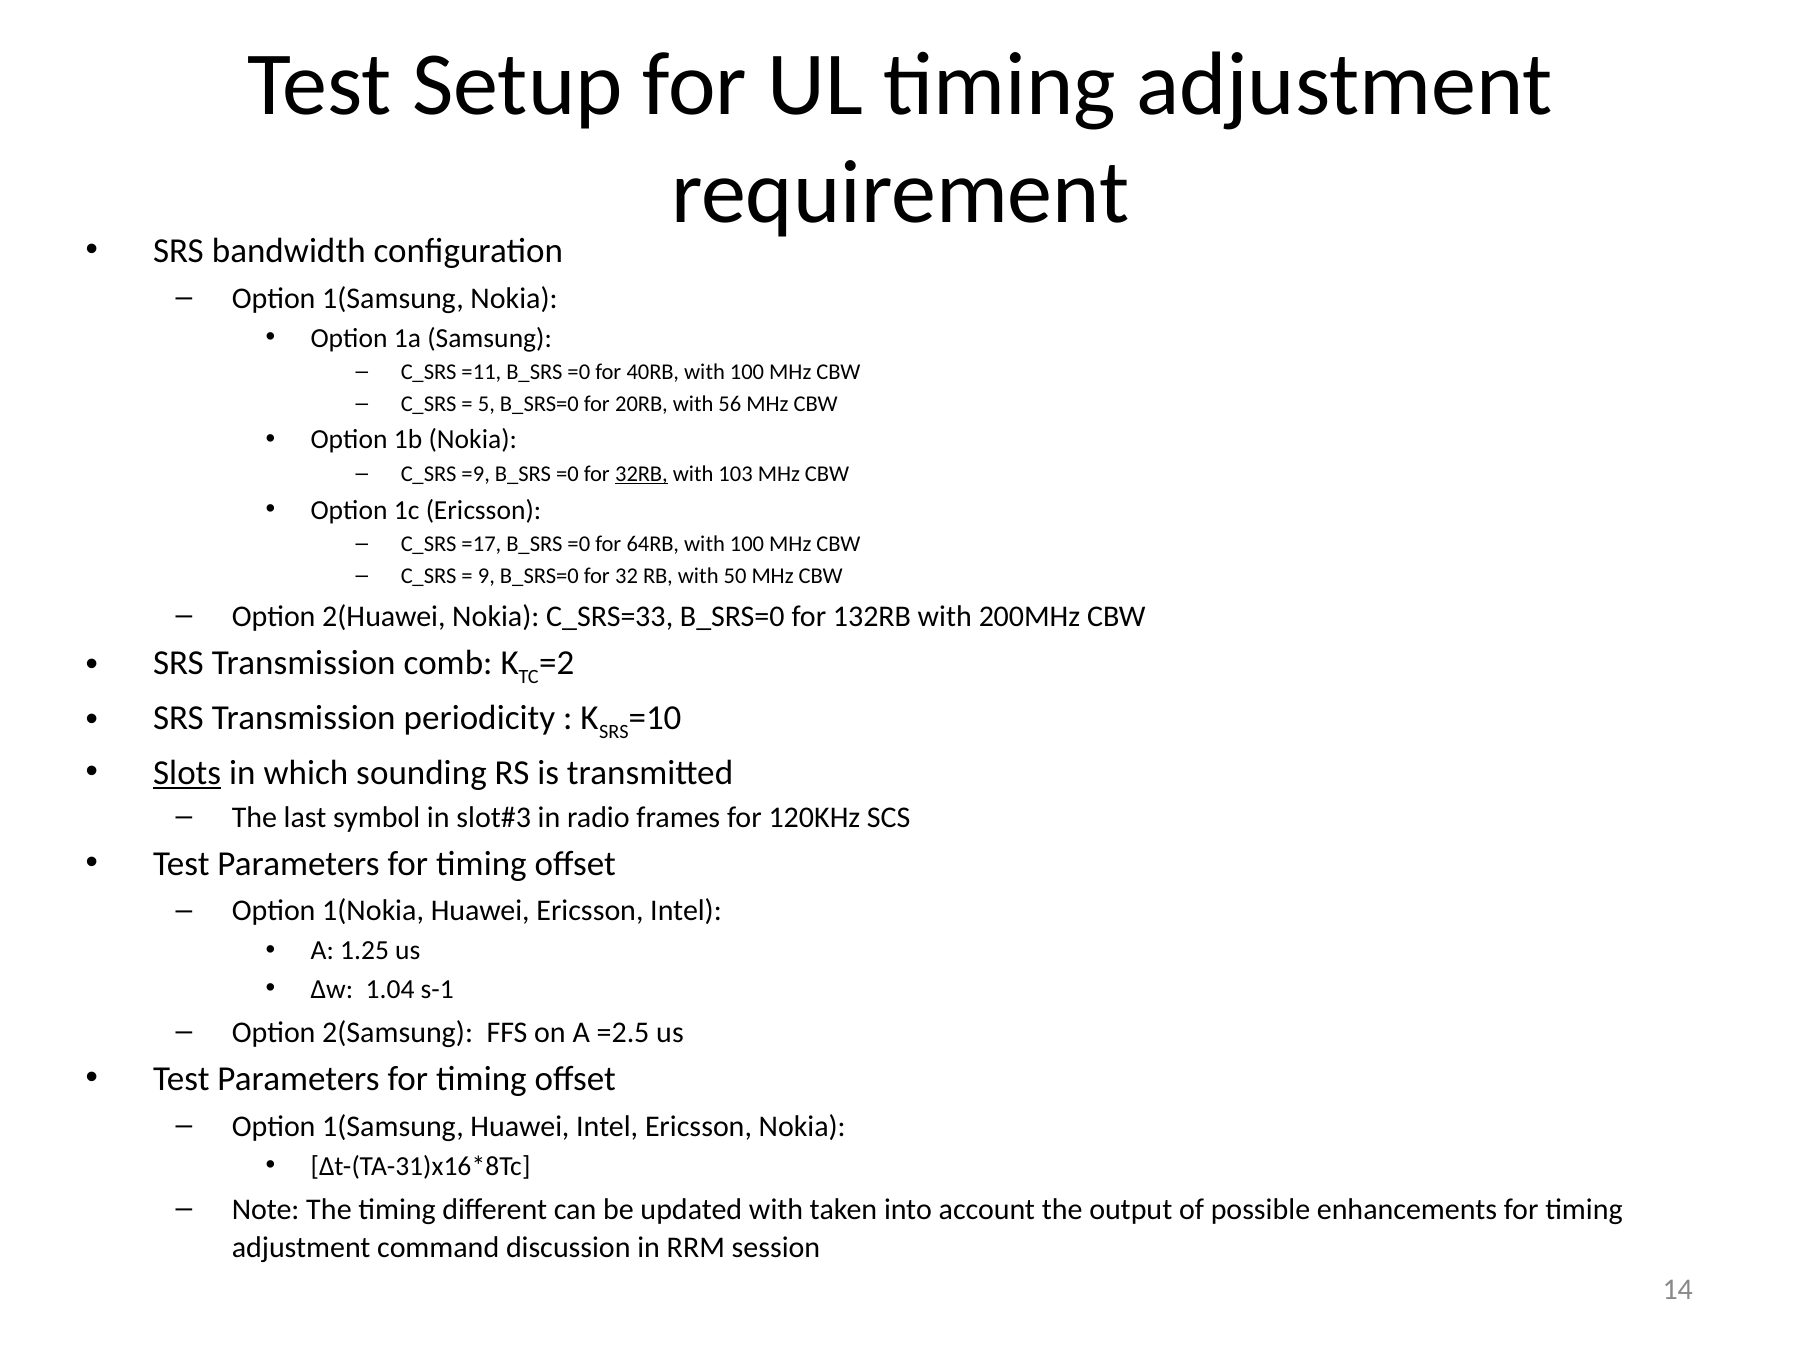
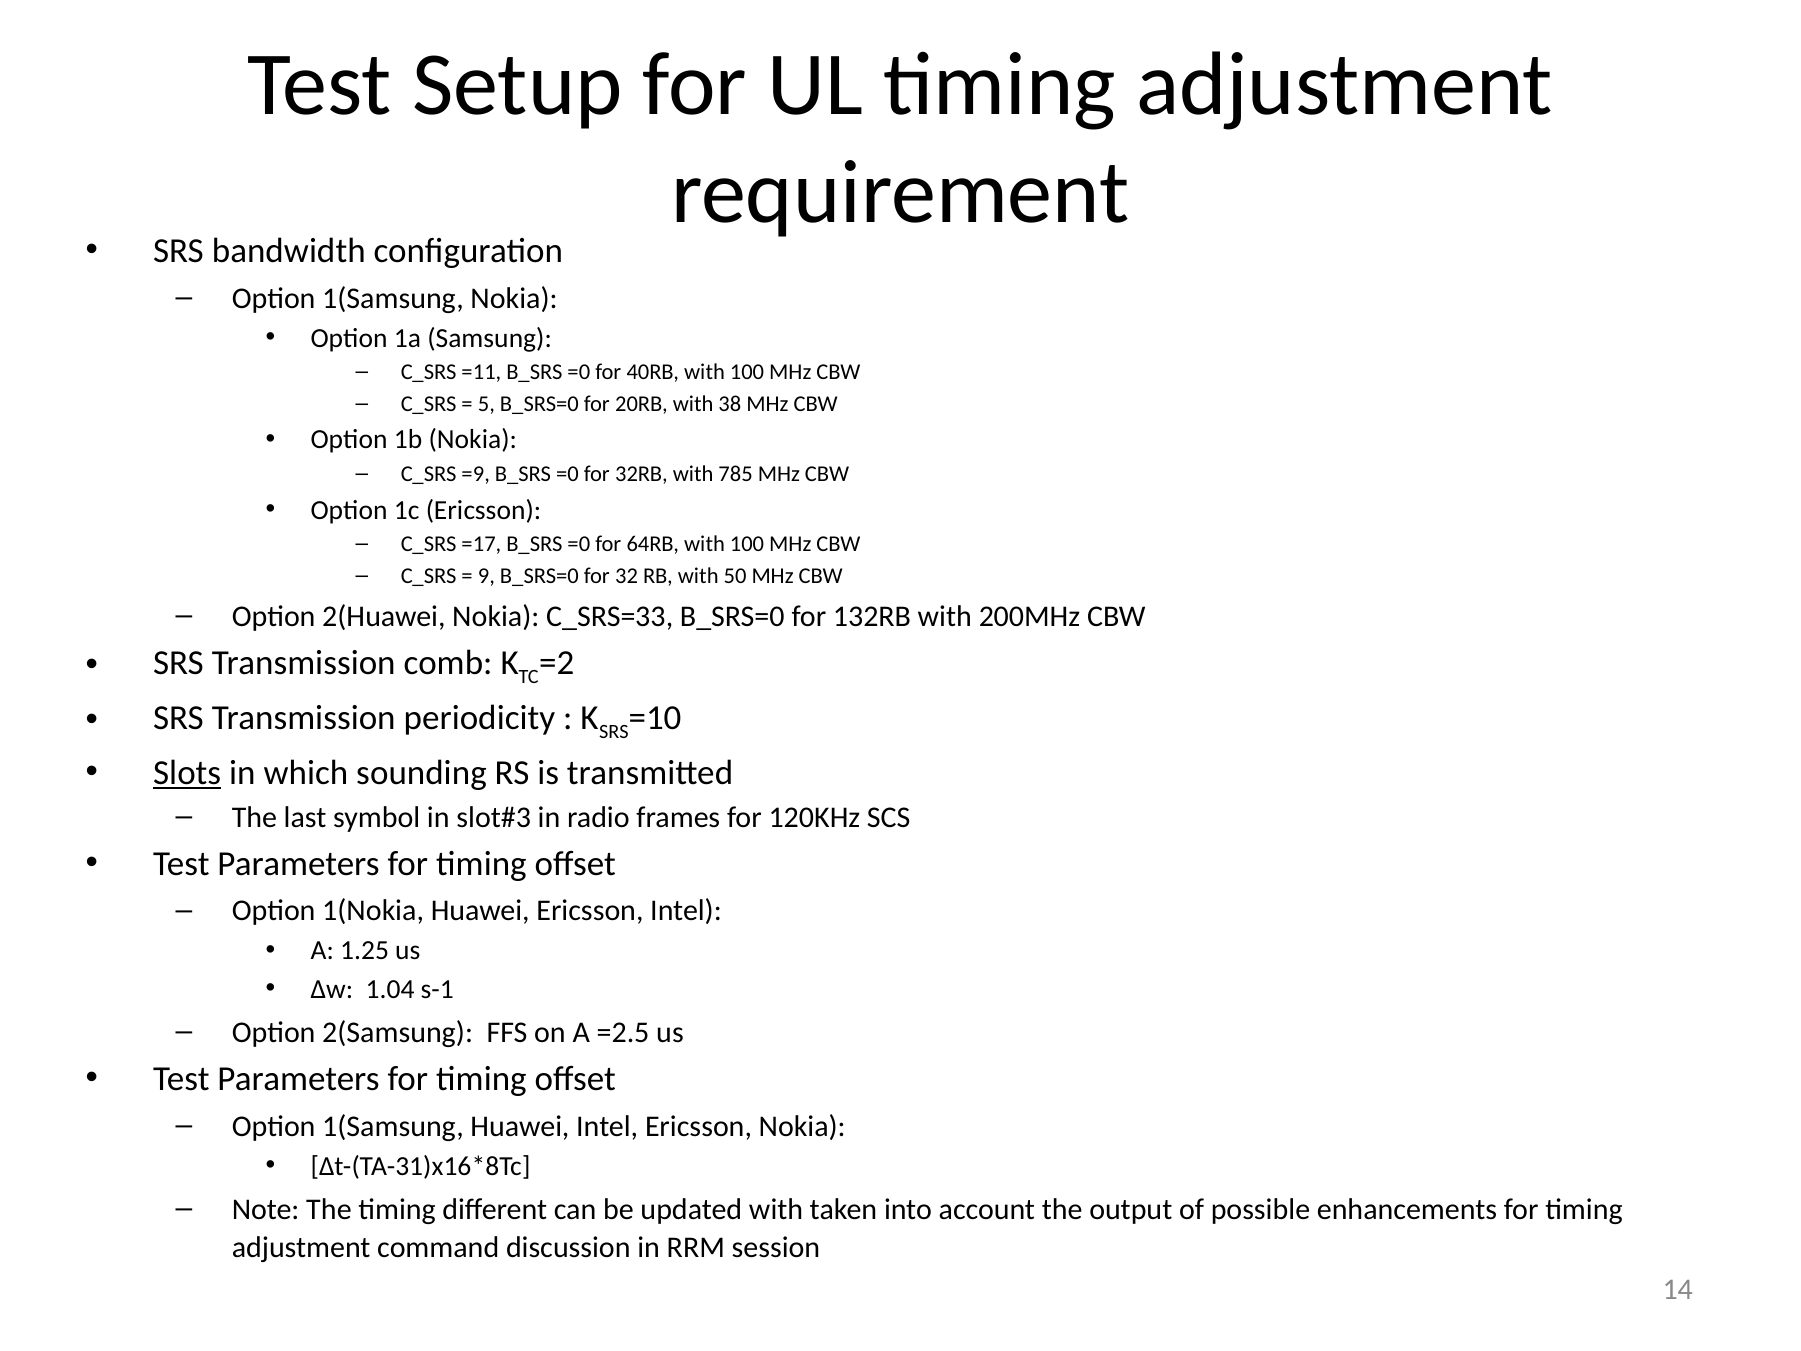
56: 56 -> 38 (730, 404)
32RB underline: present -> none (641, 474)
103: 103 -> 785 (736, 474)
